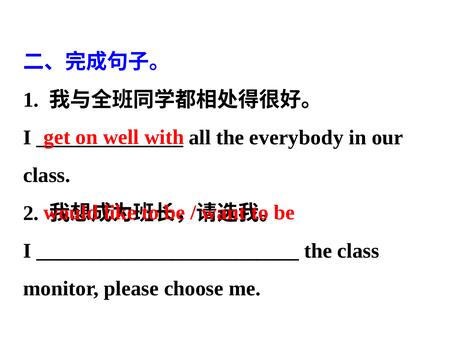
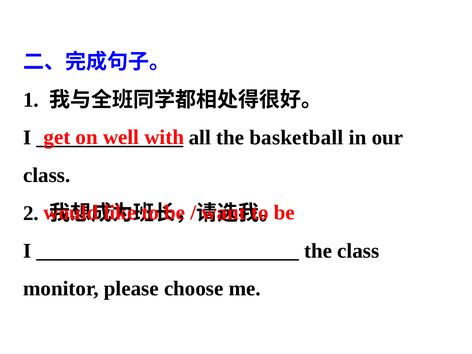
everybody: everybody -> basketball (296, 138)
